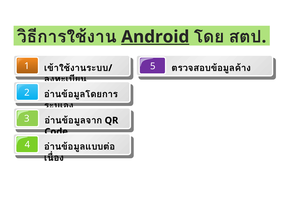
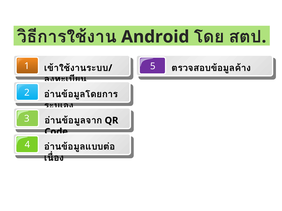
Android underline: present -> none (155, 37)
